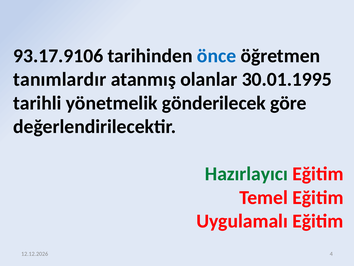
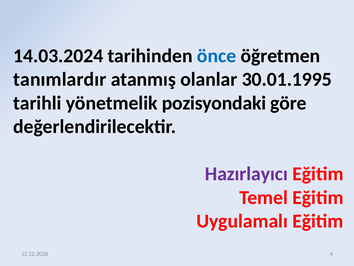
93.17.9106: 93.17.9106 -> 14.03.2024 (58, 56)
gönderilecek: gönderilecek -> pozisyondaki (214, 103)
Hazırlayıcı colour: green -> purple (246, 174)
